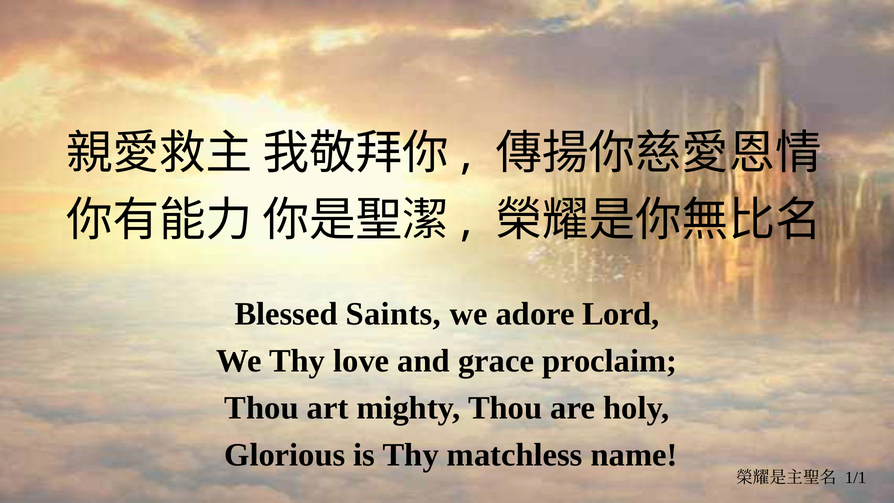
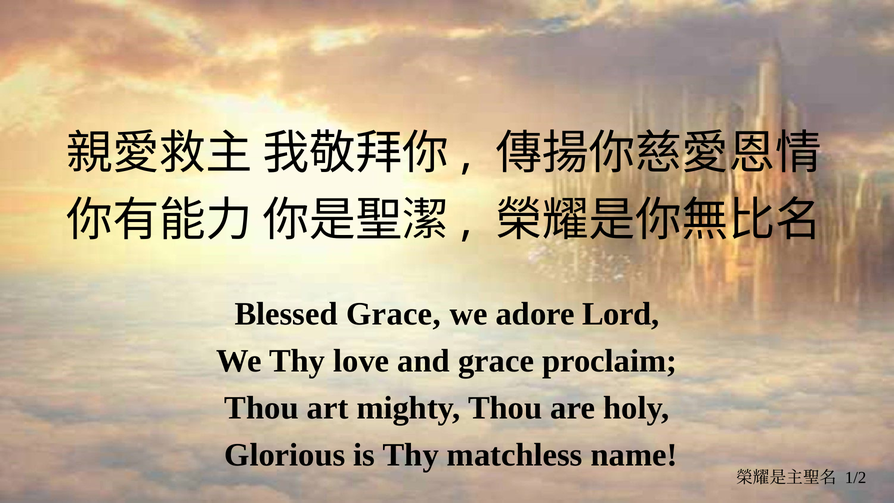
Blessed Saints: Saints -> Grace (393, 314)
1/1: 1/1 -> 1/2 (856, 478)
